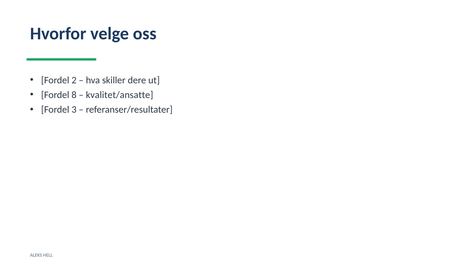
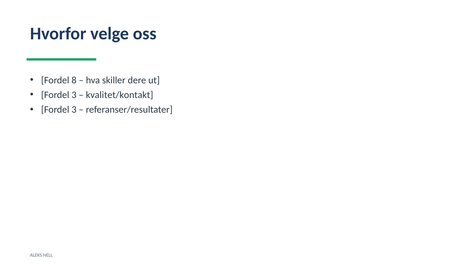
2: 2 -> 8 (74, 80)
8: 8 -> 3 (74, 95)
kvalitet/ansatte: kvalitet/ansatte -> kvalitet/kontakt (120, 95)
